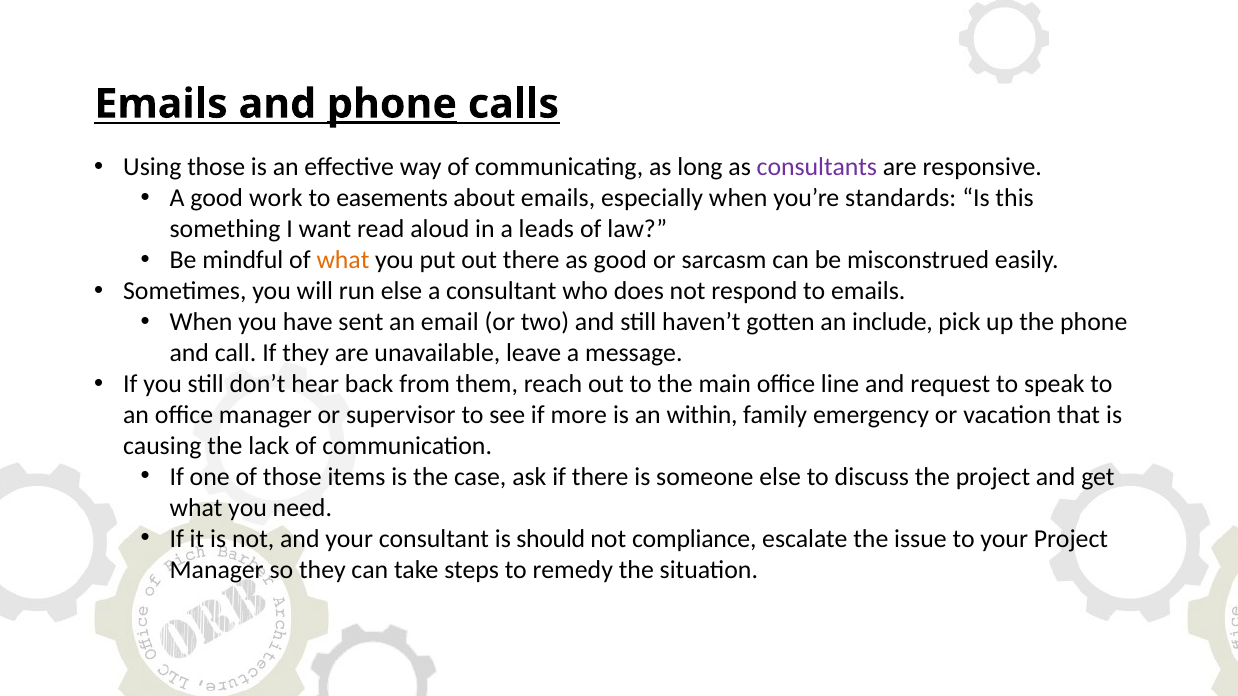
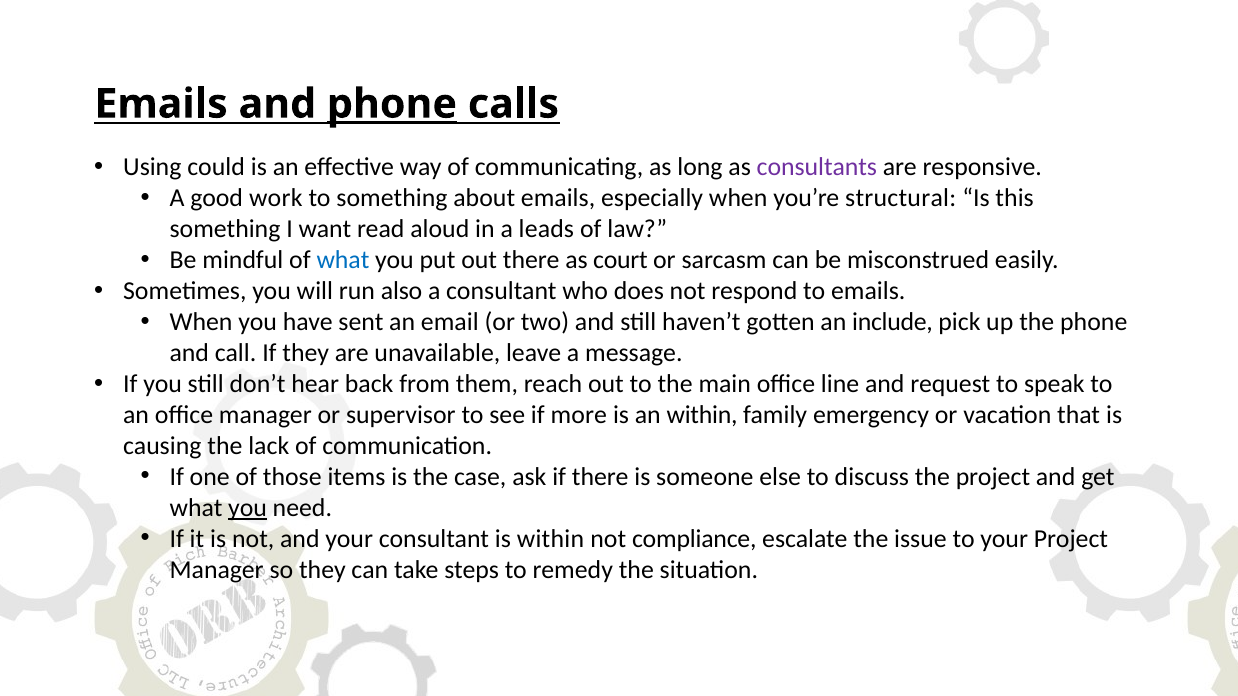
Using those: those -> could (216, 168)
to easements: easements -> something (392, 198)
standards: standards -> structural (901, 198)
what colour: orange -> blue (343, 260)
as good: good -> court (621, 260)
run else: else -> also (402, 291)
you underline: none -> present (248, 508)
is should: should -> within (550, 539)
